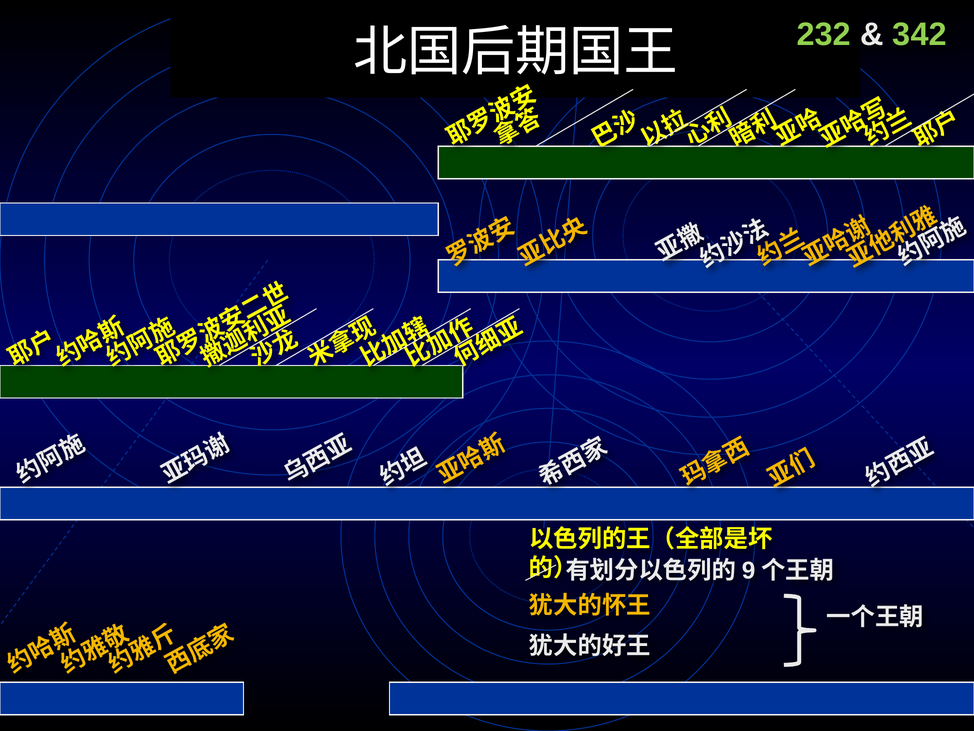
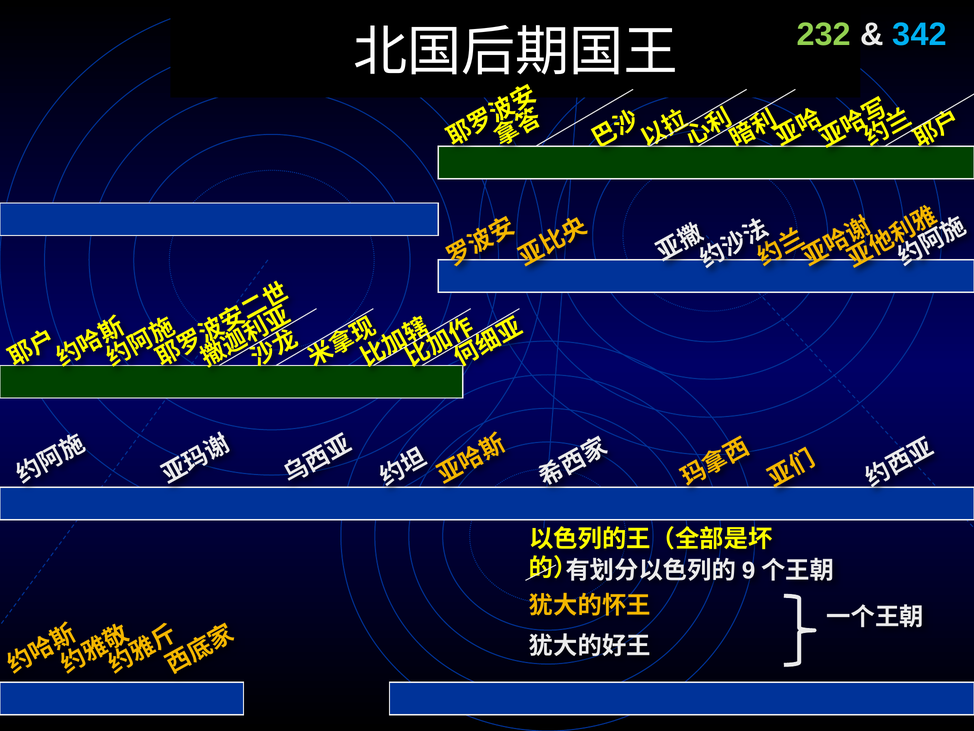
342 colour: light green -> light blue (920, 35)
